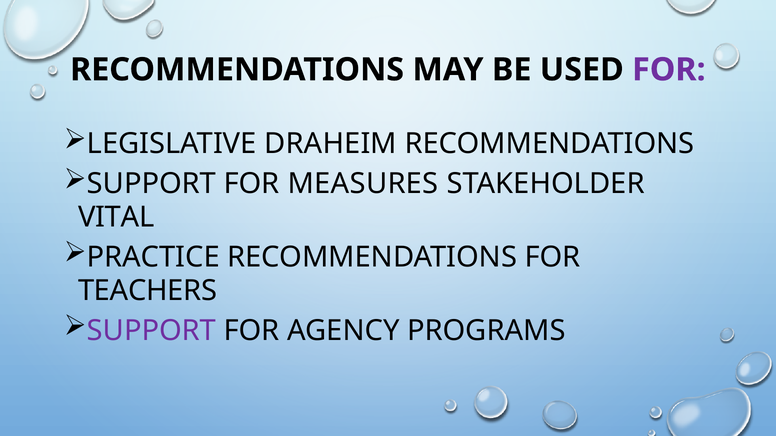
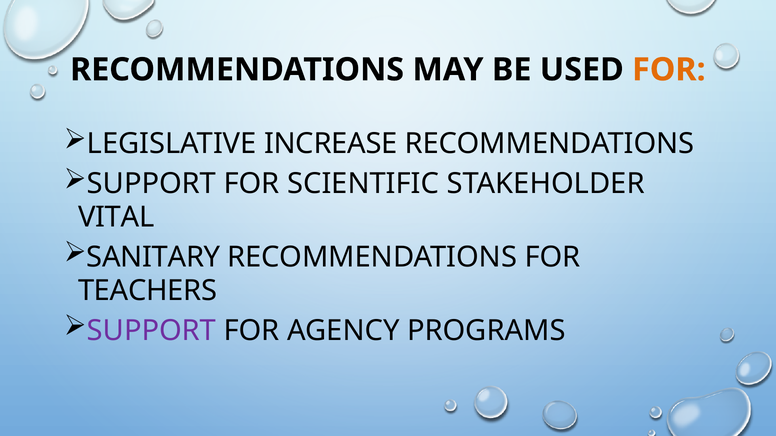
FOR colour: purple -> orange (669, 70)
DRAHEIM: DRAHEIM -> INCREASE (331, 144)
MEASURES: MEASURES -> SCIENTIFIC (363, 184)
PRACTICE: PRACTICE -> SANITARY (153, 257)
